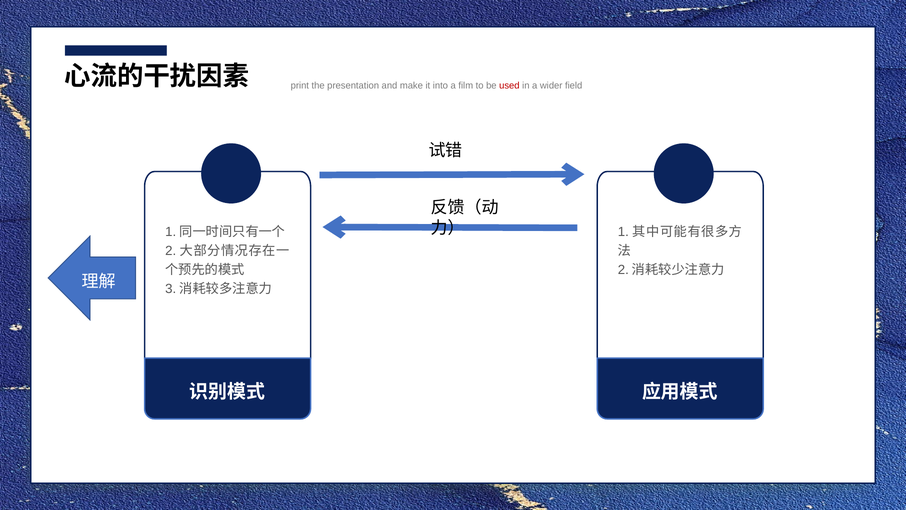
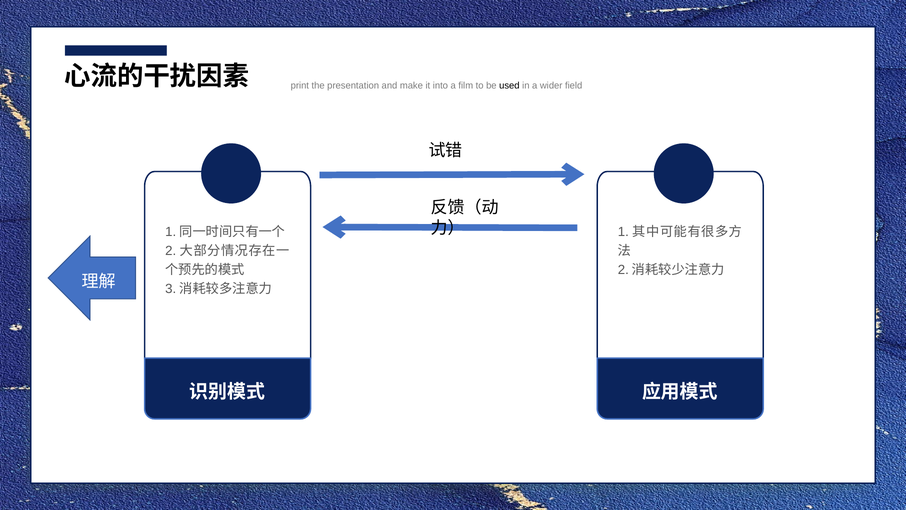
used colour: red -> black (509, 86)
